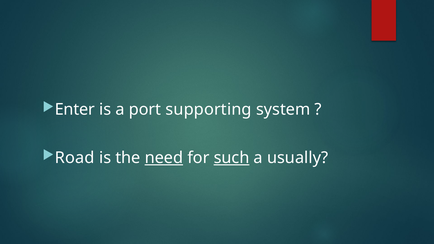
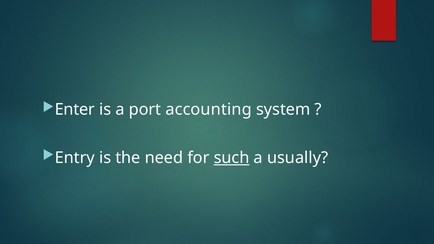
supporting: supporting -> accounting (209, 110)
Road: Road -> Entry (75, 158)
need underline: present -> none (164, 158)
